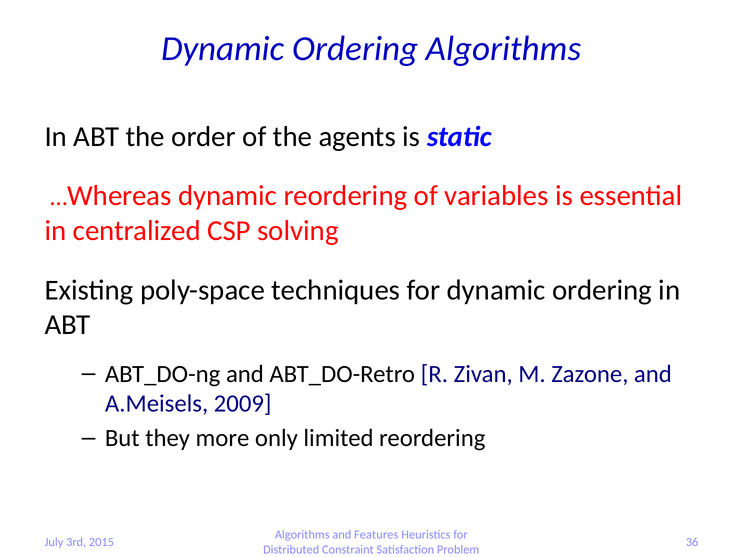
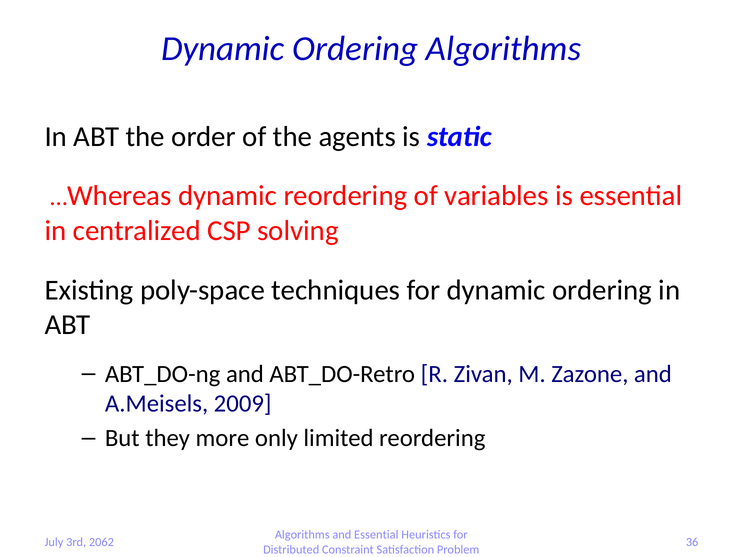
and Features: Features -> Essential (376, 535)
2015: 2015 -> 2062 (101, 543)
